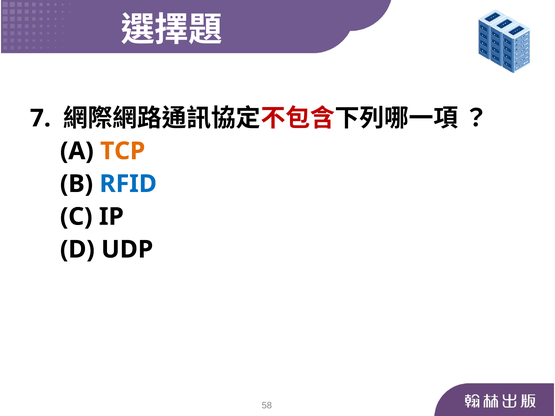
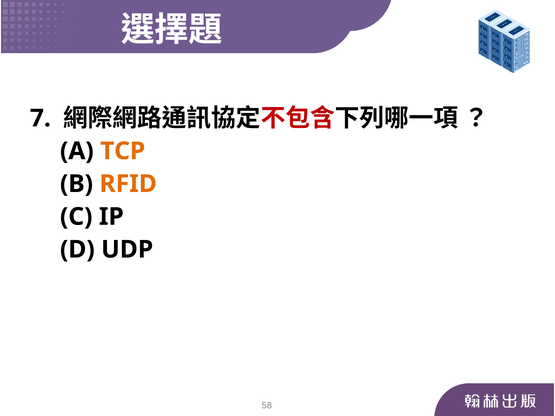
RFID colour: blue -> orange (128, 184)
